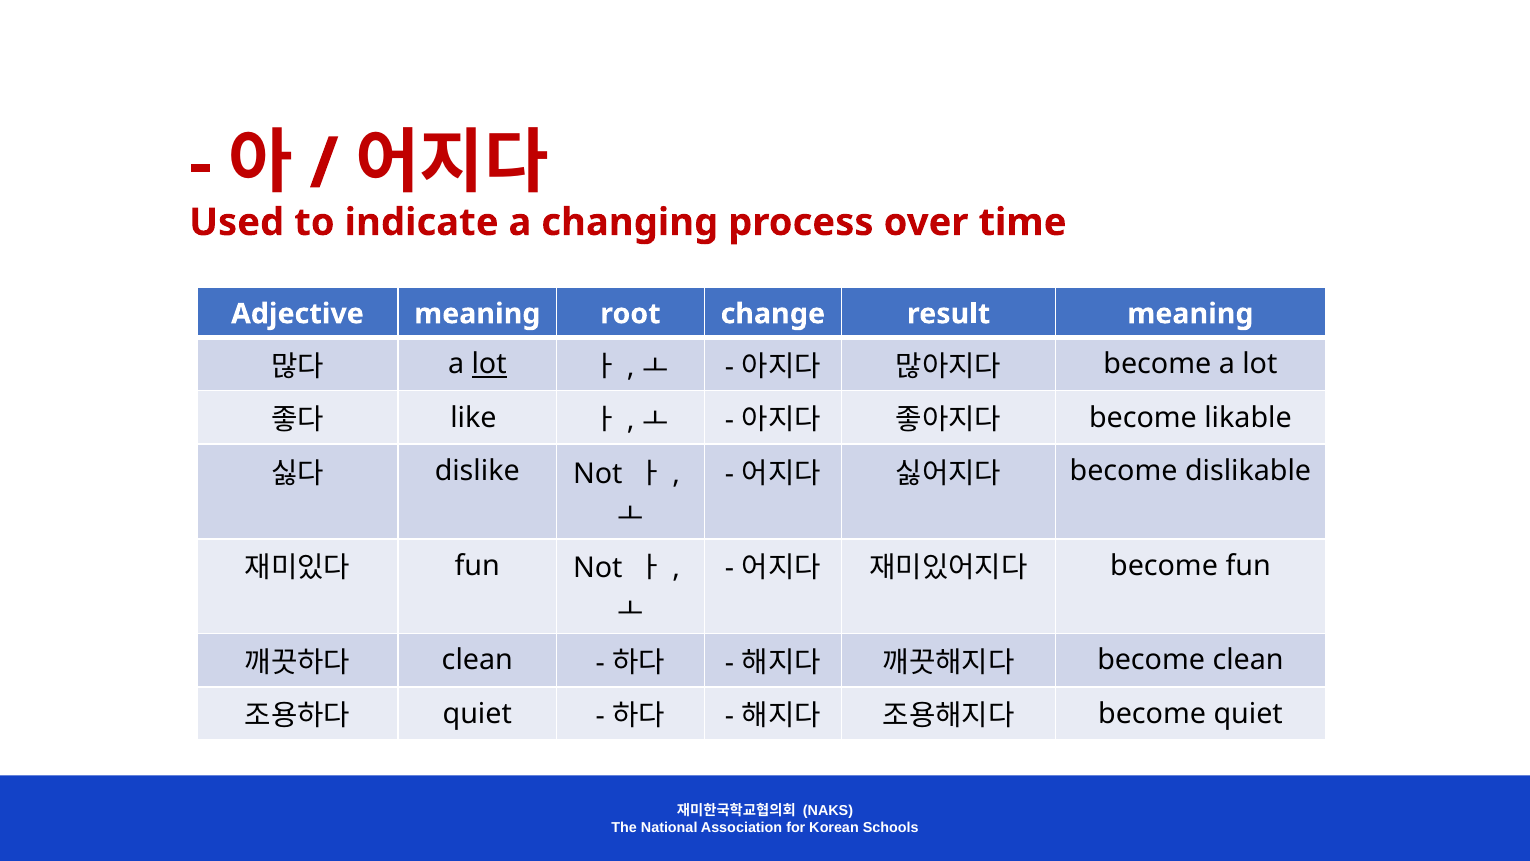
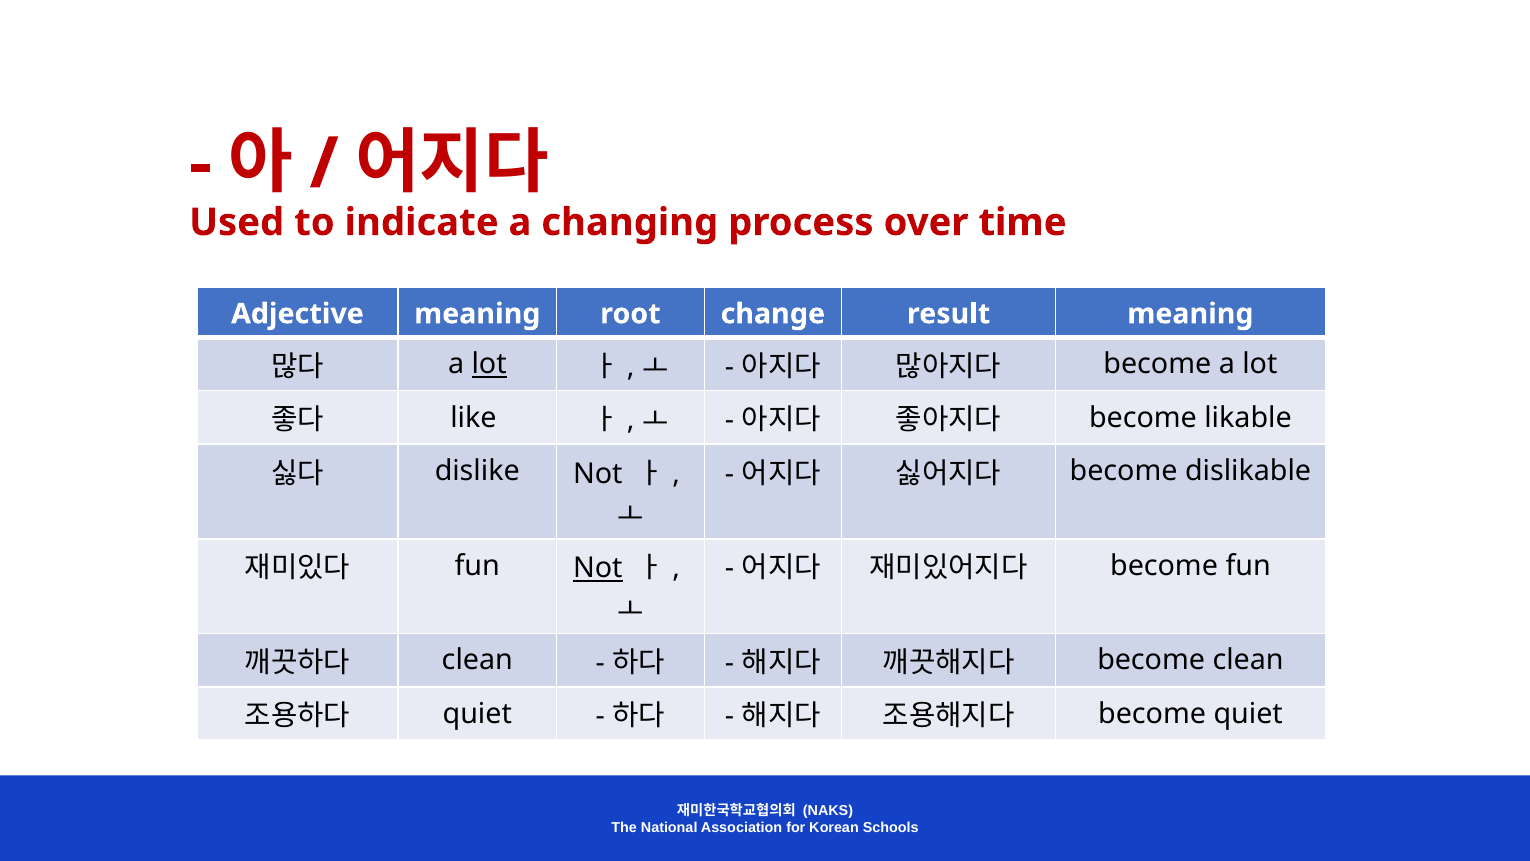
Not underline: none -> present (598, 568)
